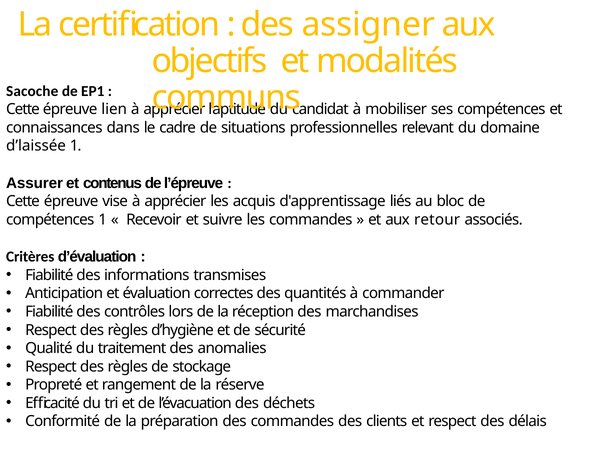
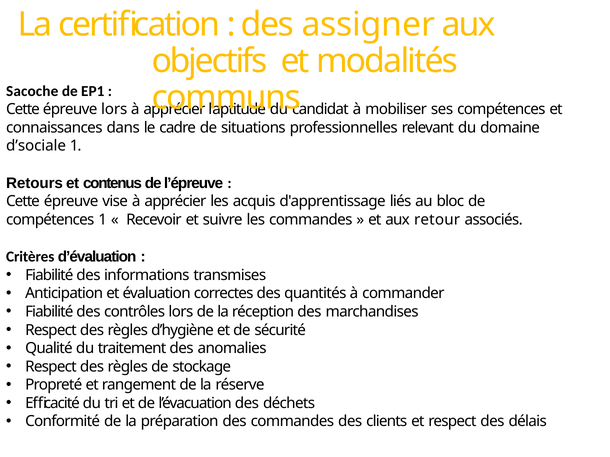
épreuve lien: lien -> lors (114, 109)
d’laissée: d’laissée -> d’sociale (36, 146)
Assurer: Assurer -> Retours (35, 183)
